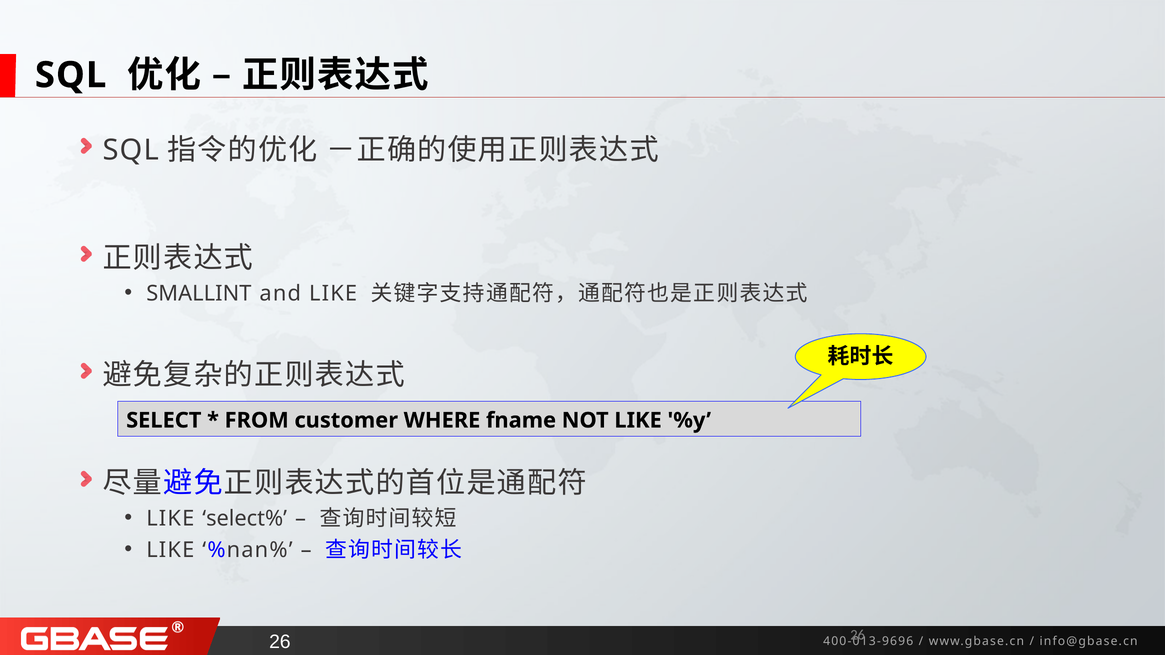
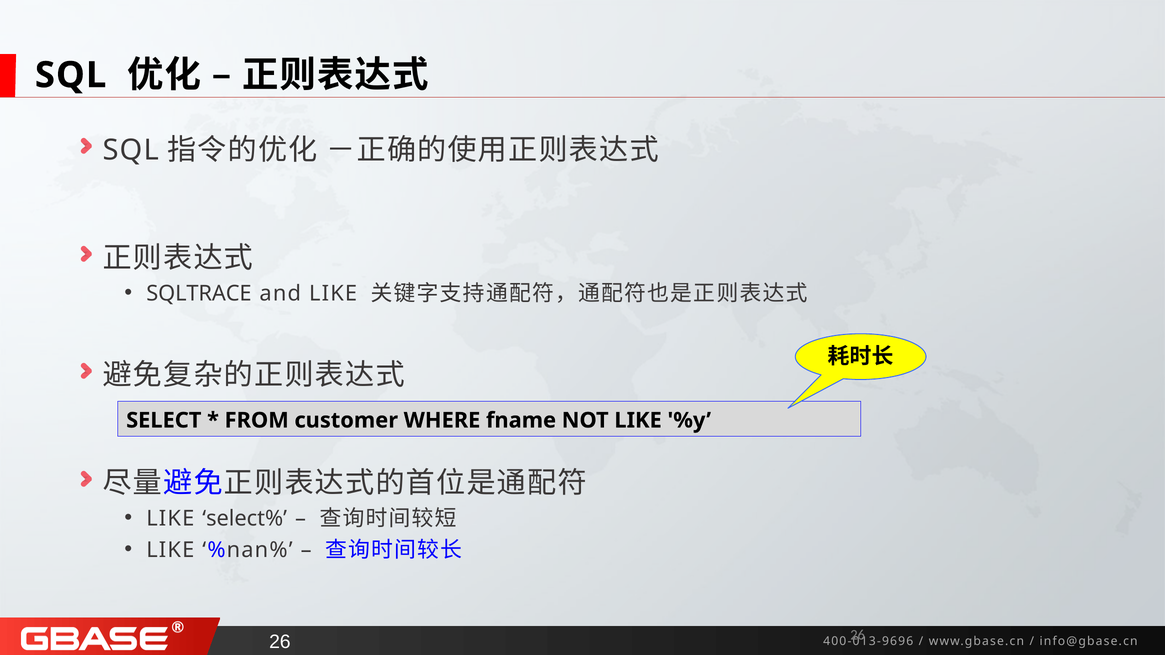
SMALLINT: SMALLINT -> SQLTRACE (199, 294)
